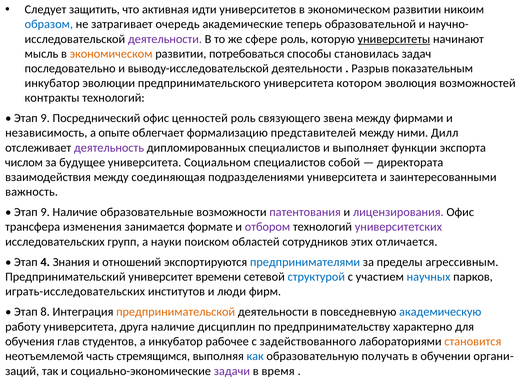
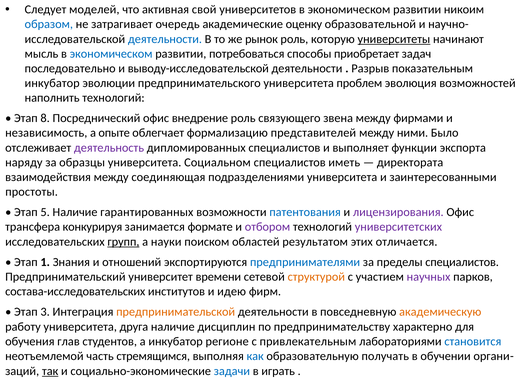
защитить: защитить -> моделей (94, 10)
идти: идти -> свой (204, 10)
теперь: теперь -> оценку (304, 24)
деятельности colour: purple -> blue (165, 39)
сфере: сфере -> рынок (261, 39)
экономическом colour: orange -> blue (111, 54)
становилась: становилась -> приобретает (367, 54)
котором: котором -> проблем (359, 83)
контракты: контракты -> наполнить (52, 98)
9: 9 -> 8 (45, 118)
ценностей: ценностей -> внедрение (200, 118)
Дилл: Дилл -> Было (445, 133)
числом: числом -> наряду (24, 162)
будущее: будущее -> образцы (82, 162)
собой: собой -> иметь (344, 162)
важность: важность -> простоты (32, 192)
9: 9 -> 5 (45, 212)
образовательные: образовательные -> гарантированных (147, 212)
патентования colour: purple -> blue (305, 212)
изменения: изменения -> конкурируя (92, 227)
групп underline: none -> present (123, 242)
сотрудников: сотрудников -> результатом (315, 242)
4: 4 -> 1 (45, 262)
пределы агрессивным: агрессивным -> специалистов (462, 262)
структурой colour: blue -> orange (316, 277)
научных colour: blue -> purple (429, 277)
играть-исследовательских: играть-исследовательских -> состава-исследовательских (75, 292)
люди: люди -> идею (232, 292)
8: 8 -> 3 (45, 312)
академическую colour: blue -> orange (440, 312)
рабочее: рабочее -> регионе (227, 342)
задействованного: задействованного -> привлекательным (308, 342)
становится colour: orange -> blue (473, 342)
так underline: none -> present (50, 371)
задачи colour: purple -> blue (232, 371)
время: время -> играть (278, 371)
